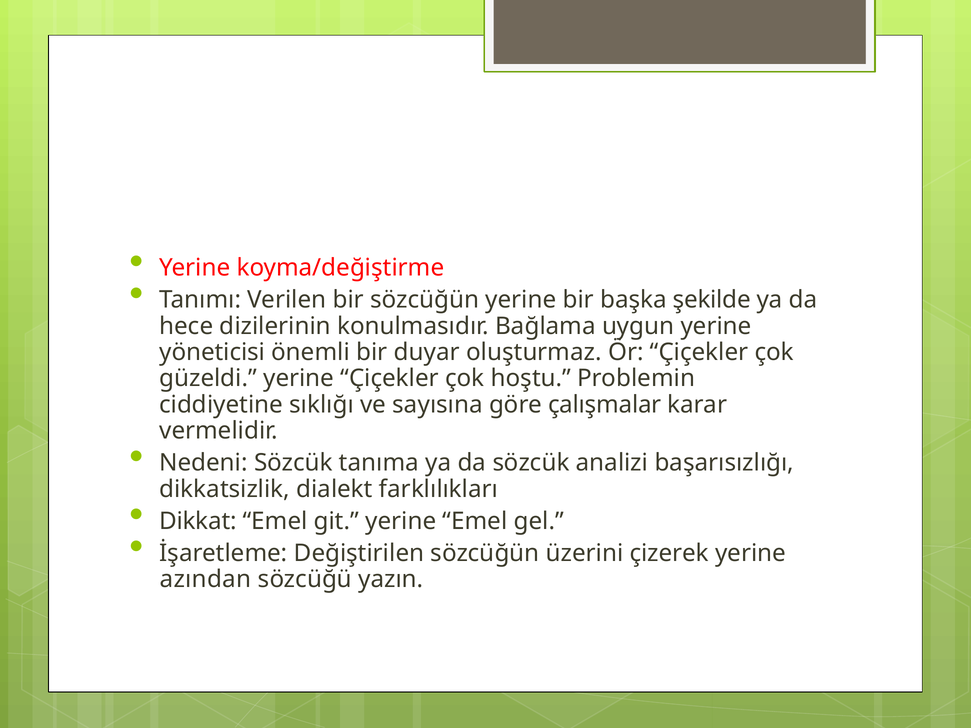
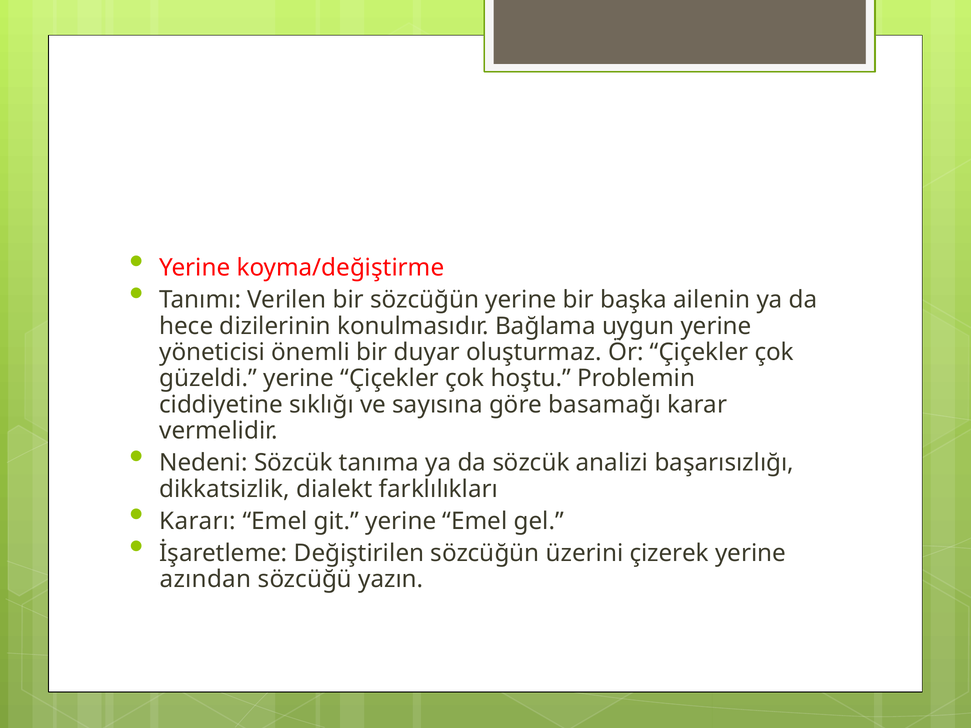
şekilde: şekilde -> ailenin (712, 300)
çalışmalar: çalışmalar -> basamağı (605, 405)
Dikkat: Dikkat -> Kararı (198, 521)
